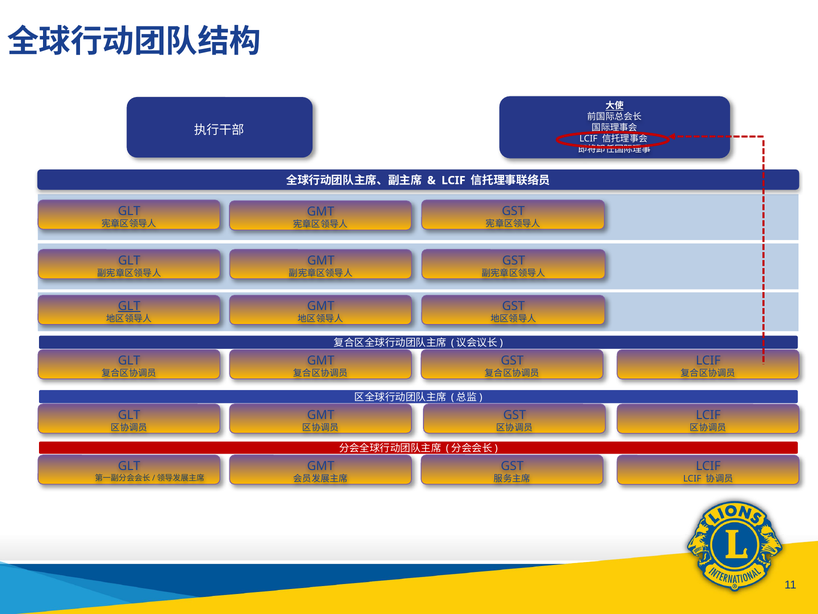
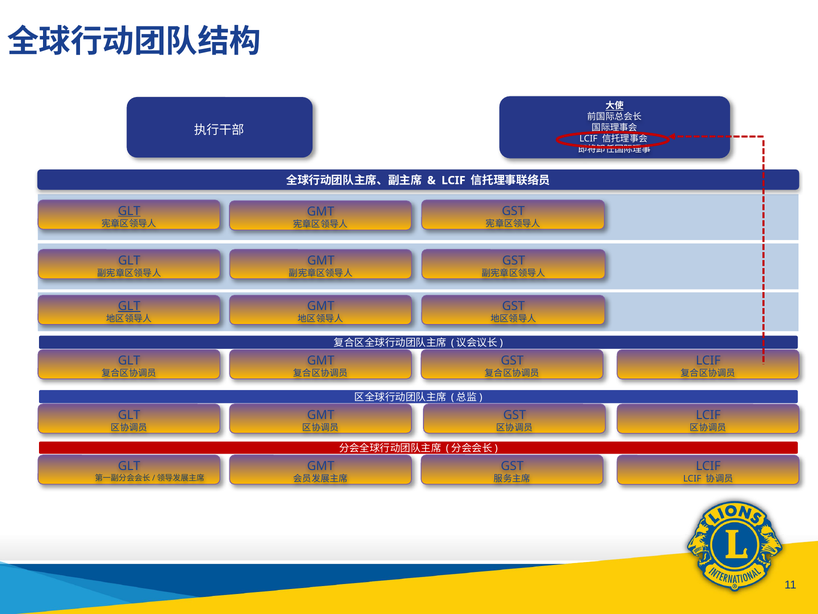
GLT underline: none -> present (129, 211)
